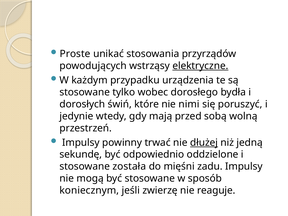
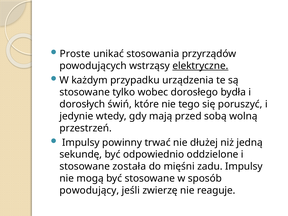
nimi: nimi -> tego (189, 104)
dłużej underline: present -> none (204, 143)
koniecznym: koniecznym -> powodujący (89, 190)
